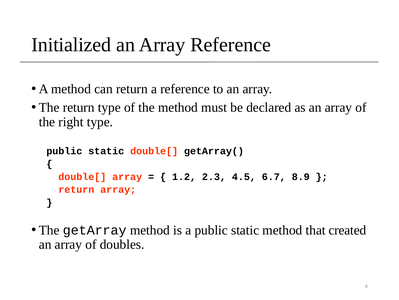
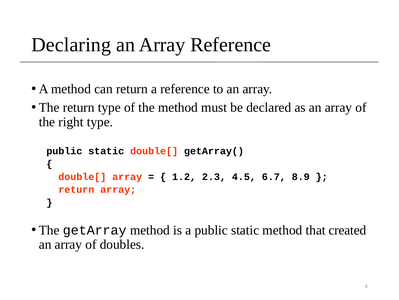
Initialized: Initialized -> Declaring (71, 45)
